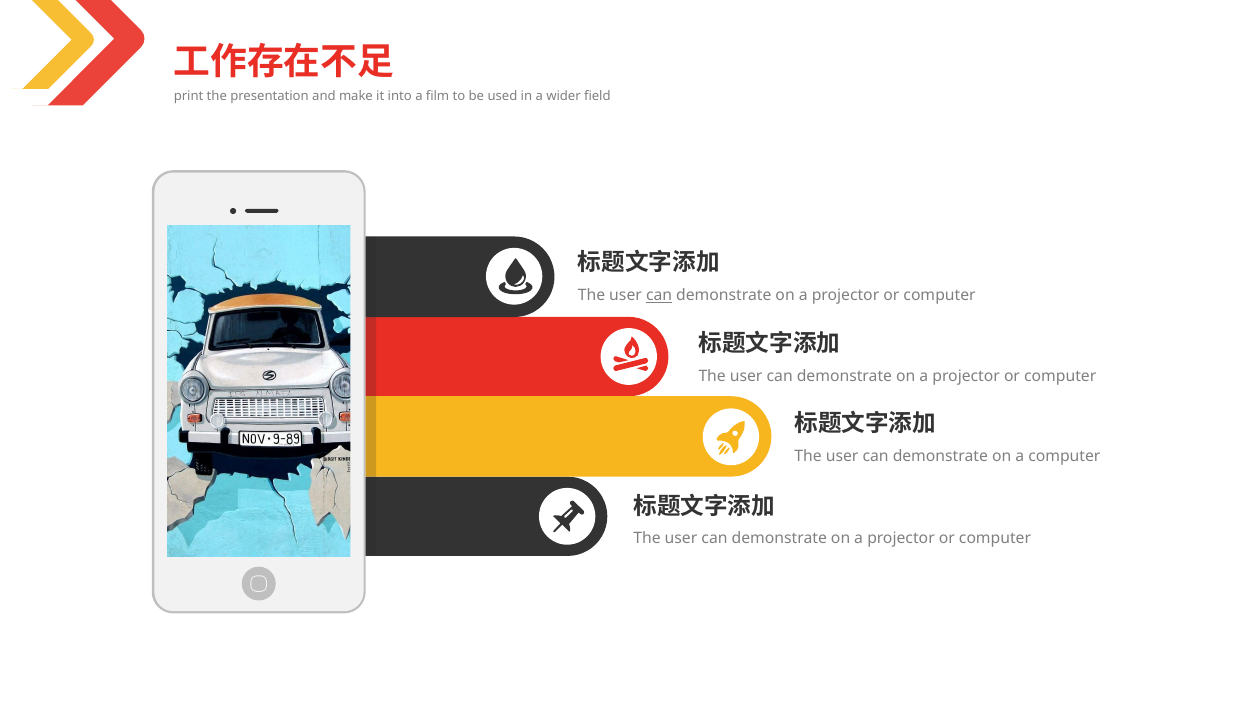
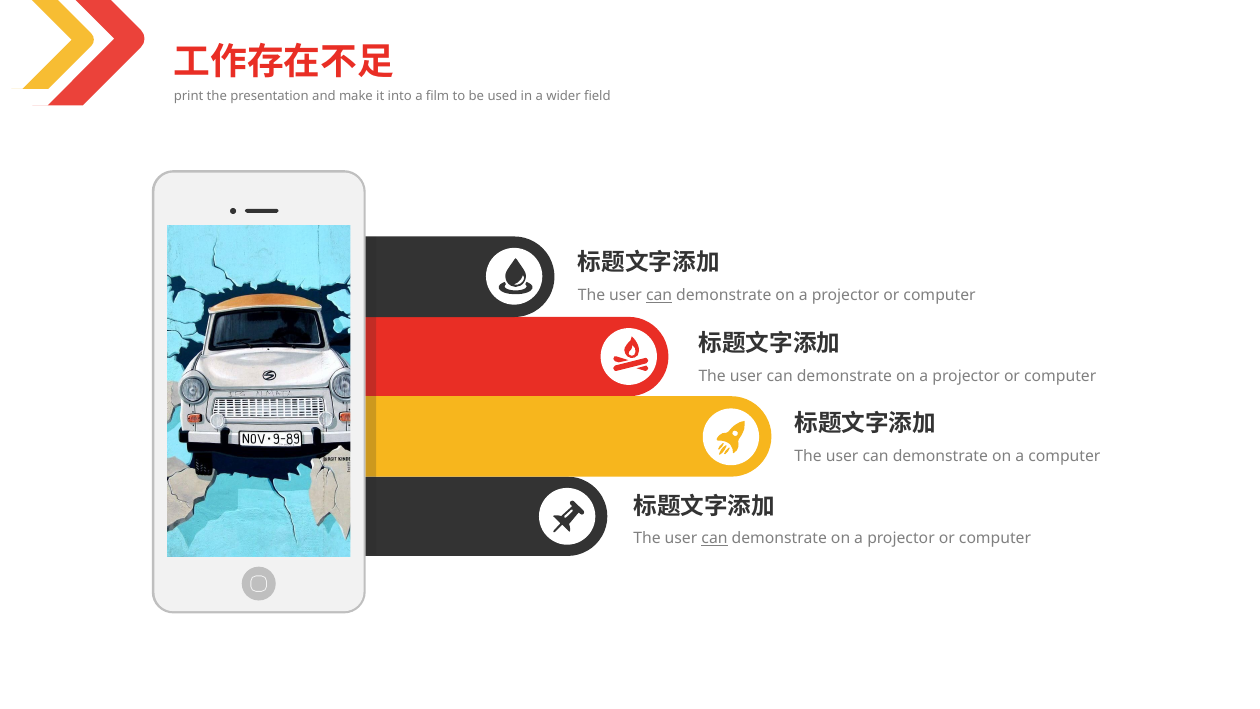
can underline: none -> present (715, 538)
